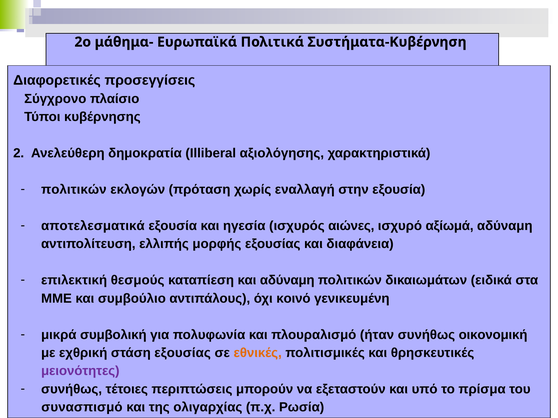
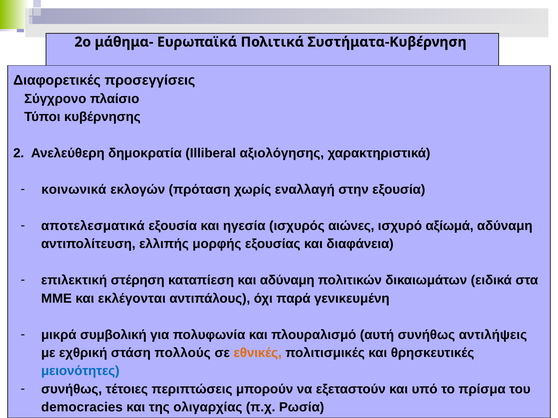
πολιτικών: πολιτικών -> κοινωνικά (74, 190)
θεσμούς: θεσμούς -> στέρηση (138, 281)
συμβούλιο: συμβούλιο -> εκλέγονται (132, 299)
κοινό: κοινό -> παρά (293, 299)
ήταν: ήταν -> αυτή (377, 335)
οικονομική: οικονομική -> αντιλήψεις (493, 335)
στάση εξουσίας: εξουσίας -> πολλούς (183, 353)
μειονότητες colour: purple -> blue (80, 371)
συνασπισμό: συνασπισμό -> democracies (82, 408)
